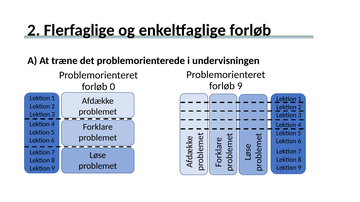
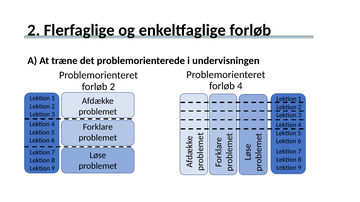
forløb 9: 9 -> 4 (240, 86)
forløb 0: 0 -> 2 (112, 87)
